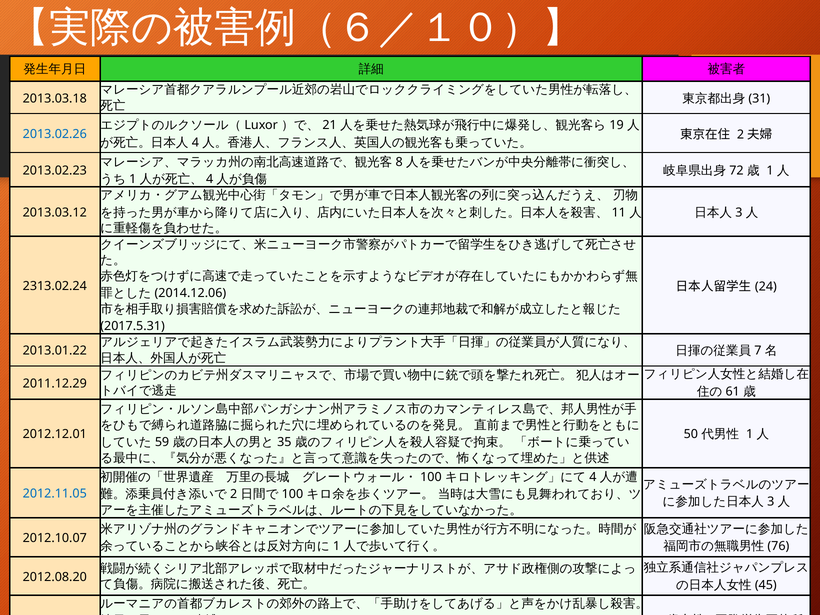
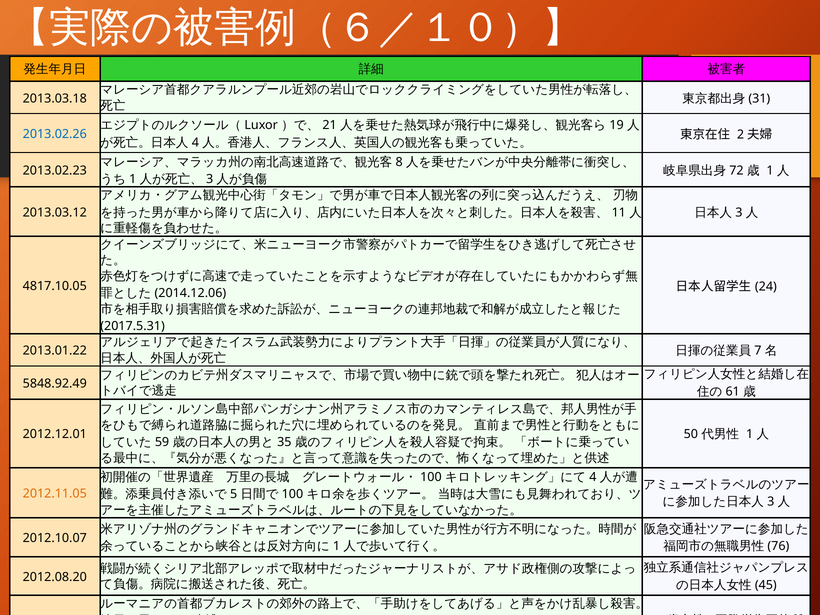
4: 4 -> 3 (210, 179)
2313.02.24: 2313.02.24 -> 4817.10.05 (55, 286)
2011.12.29: 2011.12.29 -> 5848.92.49 (55, 383)
2: 2 -> 5 (234, 494)
2012.11.05 colour: blue -> orange (55, 494)
